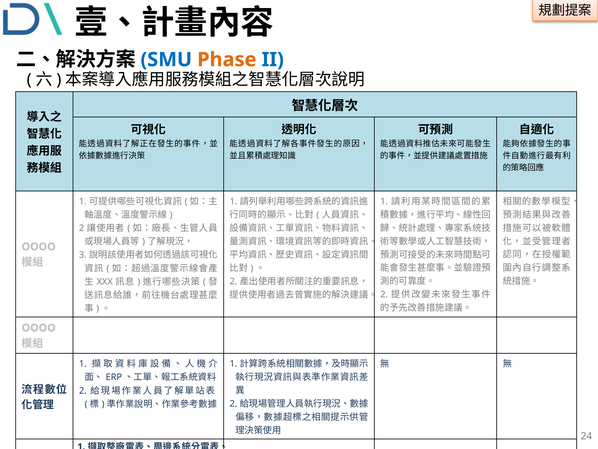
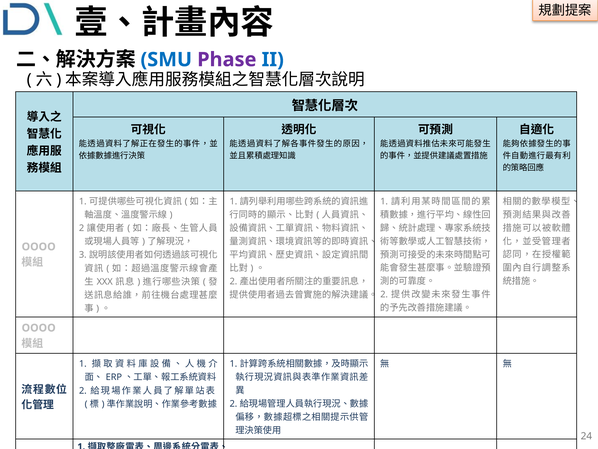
Phase colour: orange -> purple (227, 60)
